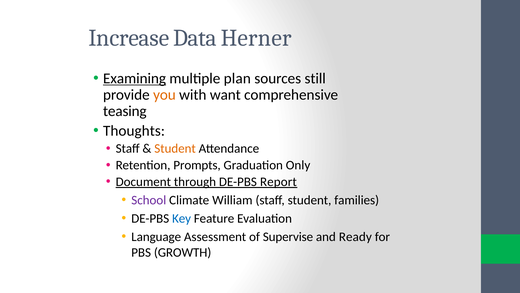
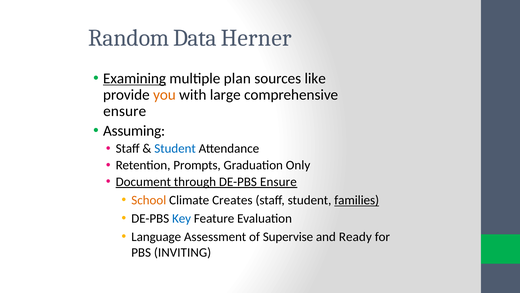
Increase: Increase -> Random (129, 38)
still: still -> like (315, 78)
want: want -> large (225, 95)
teasing: teasing -> ensure (125, 111)
Thoughts: Thoughts -> Assuming (134, 130)
Student colour: orange -> blue (175, 148)
DE-PBS Report: Report -> Ensure (278, 182)
School colour: purple -> orange (149, 200)
William: William -> Creates (232, 200)
families underline: none -> present (357, 200)
GROWTH: GROWTH -> INVITING (183, 252)
